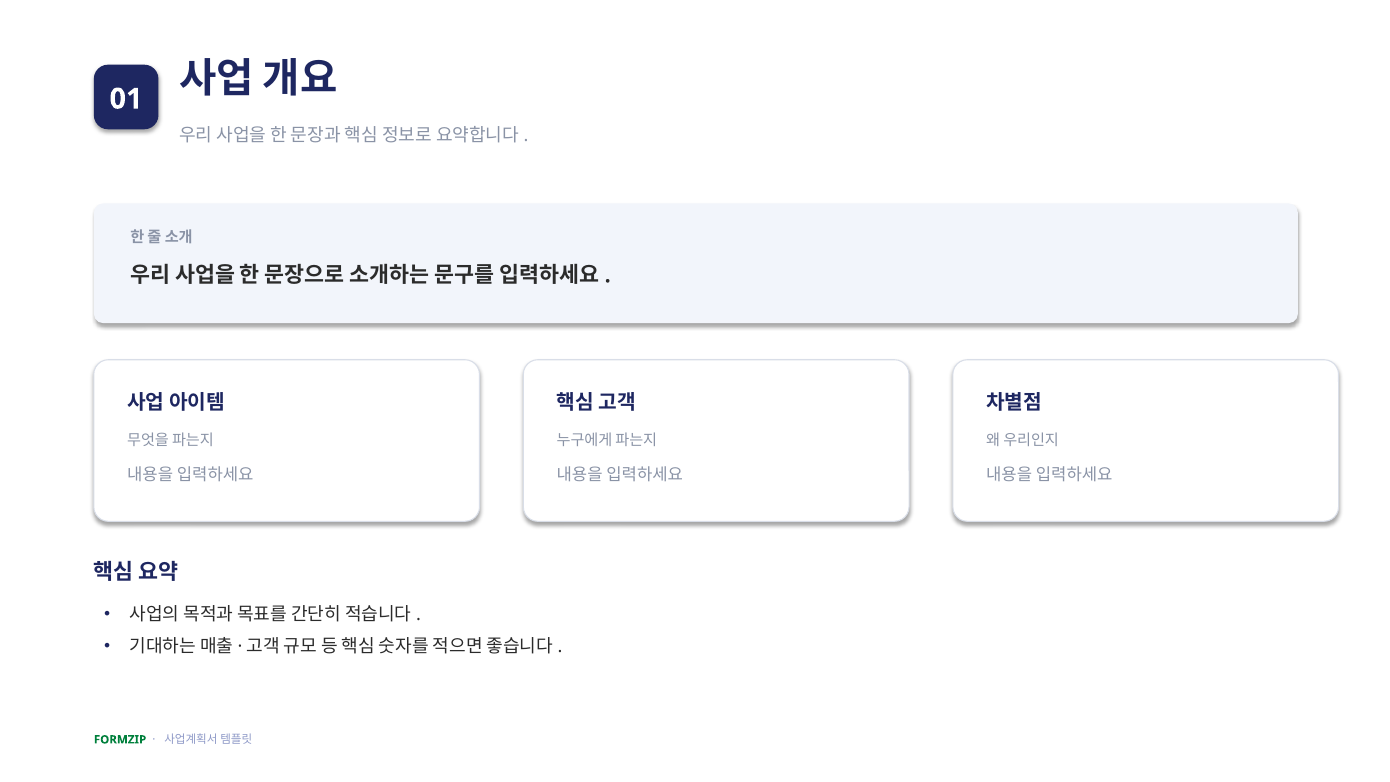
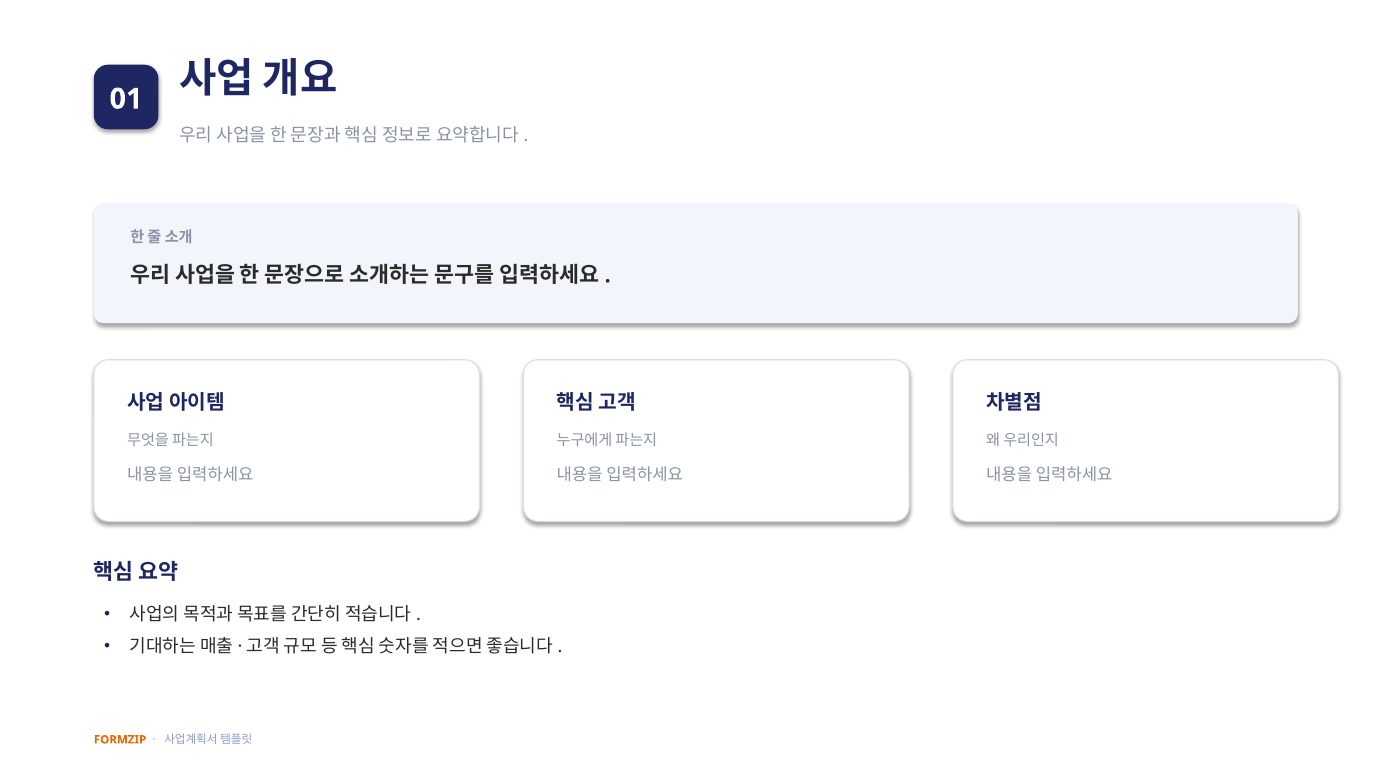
FORMZIP colour: green -> orange (120, 740)
